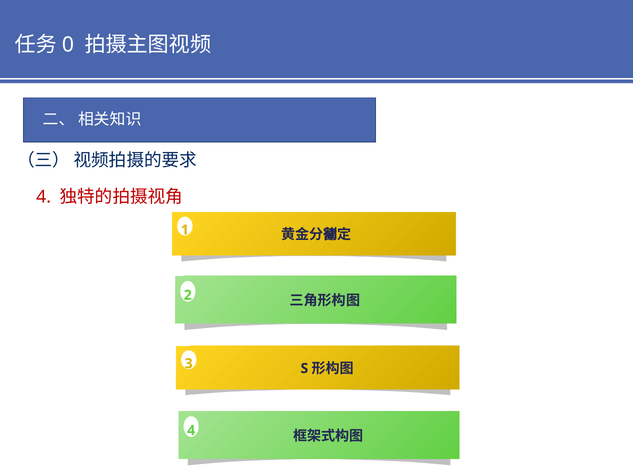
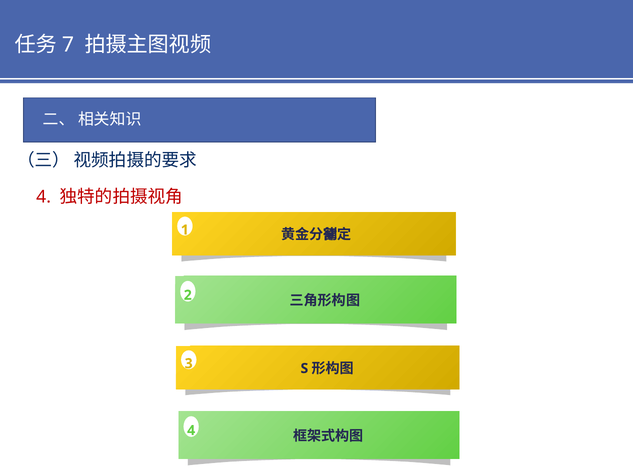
0: 0 -> 7 (68, 45)
